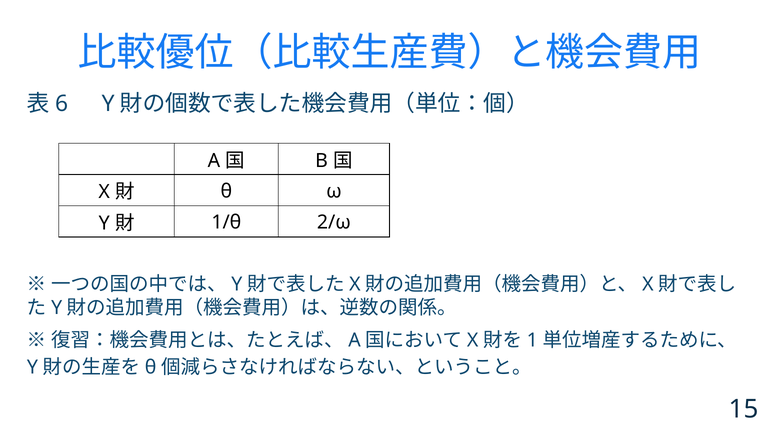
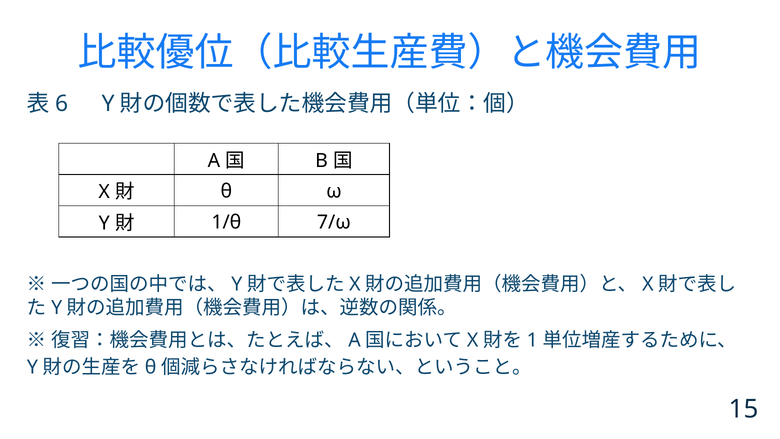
2/ω: 2/ω -> 7/ω (334, 222)
